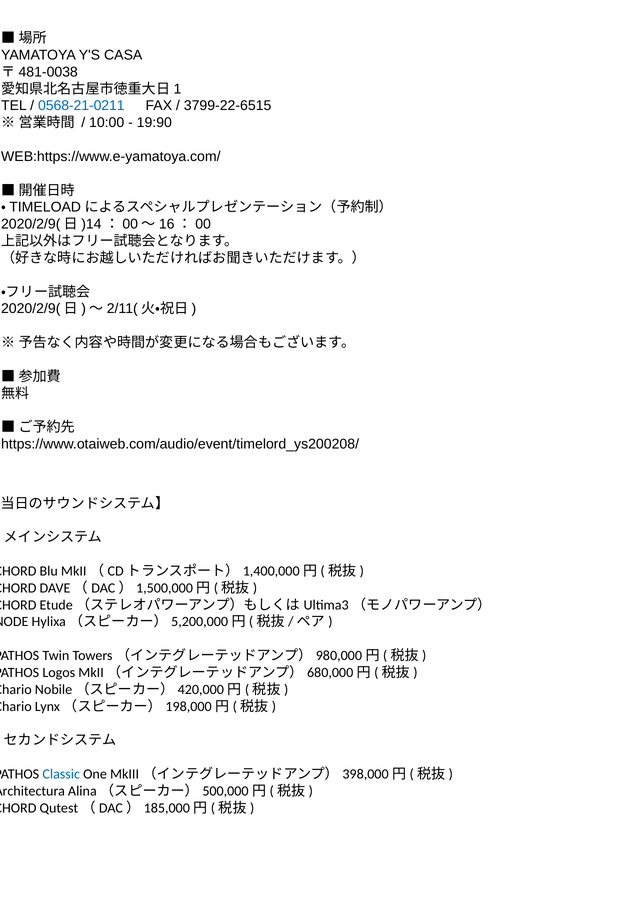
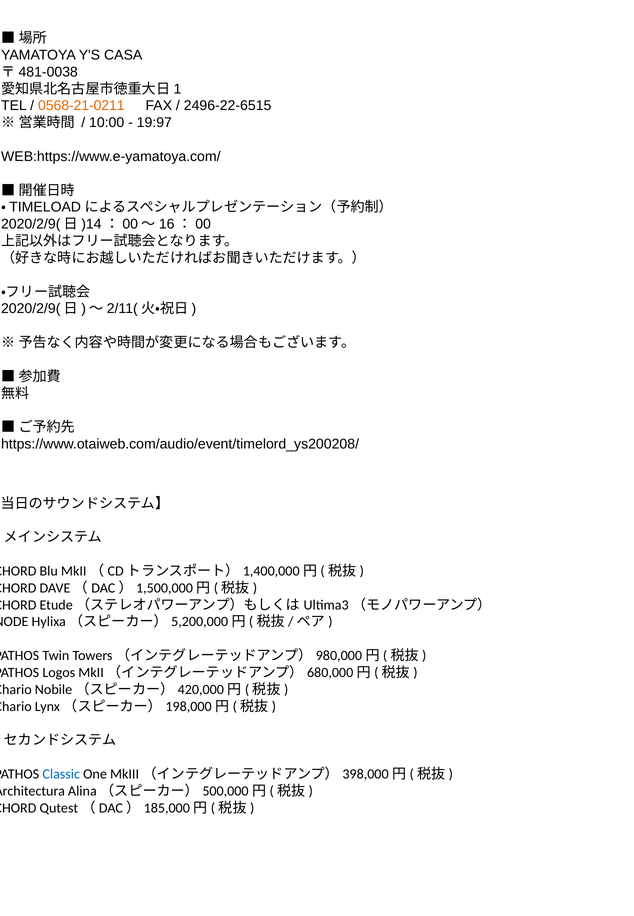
0568-21-0211 colour: blue -> orange (81, 106)
3799-22-6515: 3799-22-6515 -> 2496-22-6515 (228, 106)
19:90: 19:90 -> 19:97 (154, 123)
